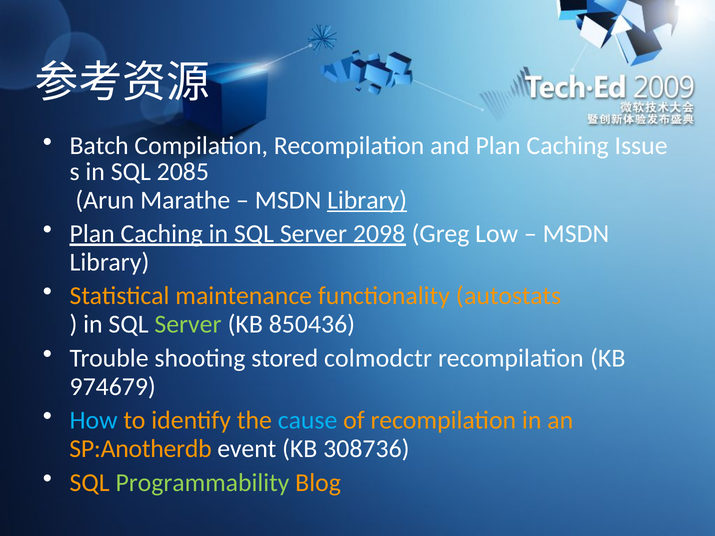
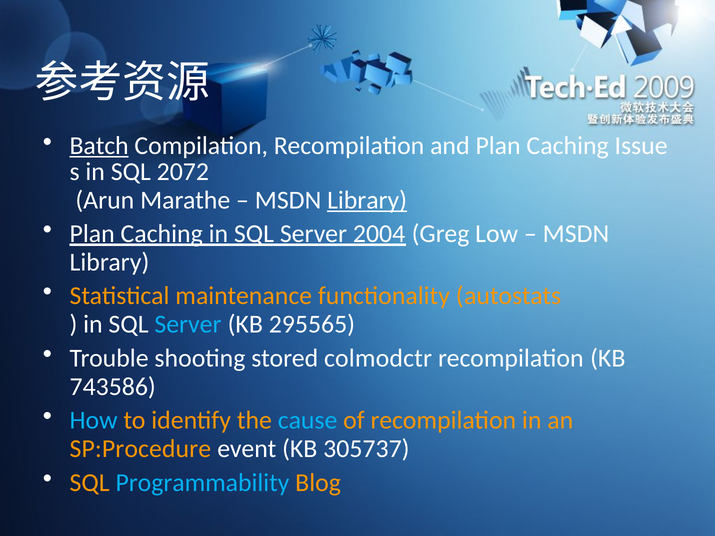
Batch underline: none -> present (99, 146)
2085: 2085 -> 2072 (183, 172)
2098: 2098 -> 2004 (379, 234)
Server colour: light green -> light blue (188, 324)
850436: 850436 -> 295565 (312, 324)
974679: 974679 -> 743586 (113, 387)
SP:Anotherdb: SP:Anotherdb -> SP:Procedure (140, 449)
308736: 308736 -> 305737 (366, 449)
Programmability colour: light green -> light blue (202, 483)
